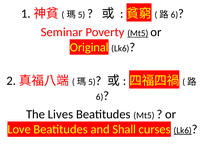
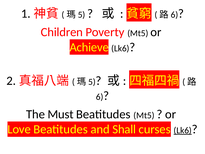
Seminar: Seminar -> Children (62, 32)
Mt5 underline: present -> none (138, 33)
Original: Original -> Achieve (89, 47)
Lives: Lives -> Must (61, 114)
